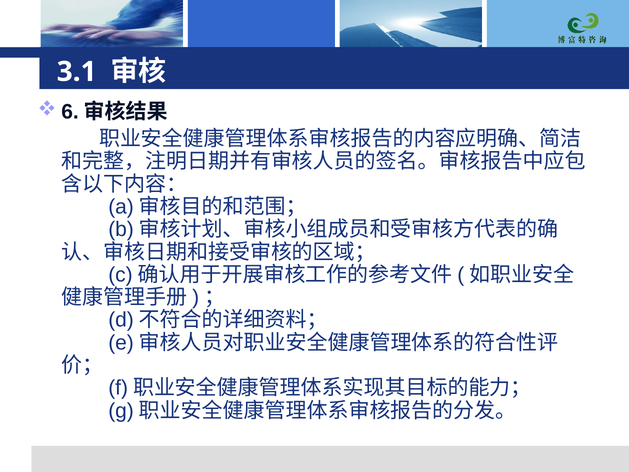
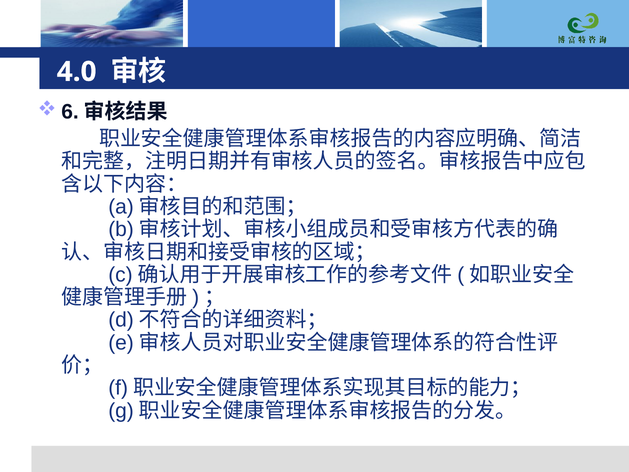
3.1: 3.1 -> 4.0 (77, 72)
